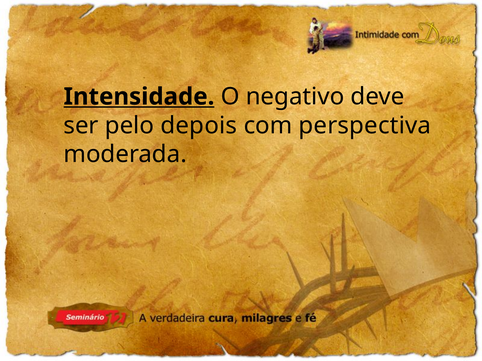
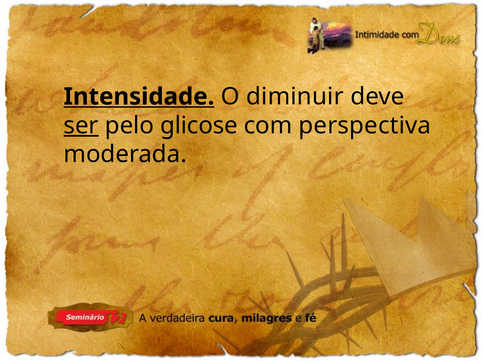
negativo: negativo -> diminuir (295, 97)
ser underline: none -> present (81, 126)
depois: depois -> glicose (199, 126)
